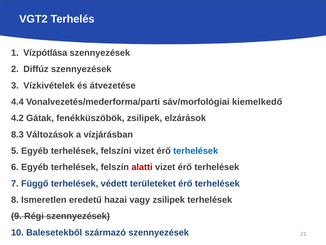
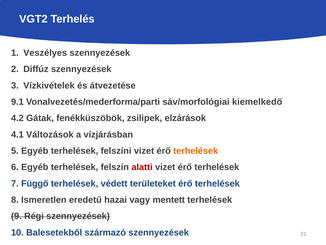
Vízpótlása: Vízpótlása -> Veszélyes (45, 53)
4.4: 4.4 -> 9.1 (17, 102)
8.3: 8.3 -> 4.1 (17, 134)
terhelések colour: blue -> orange (196, 151)
vagy zsilipek: zsilipek -> mentett (169, 199)
